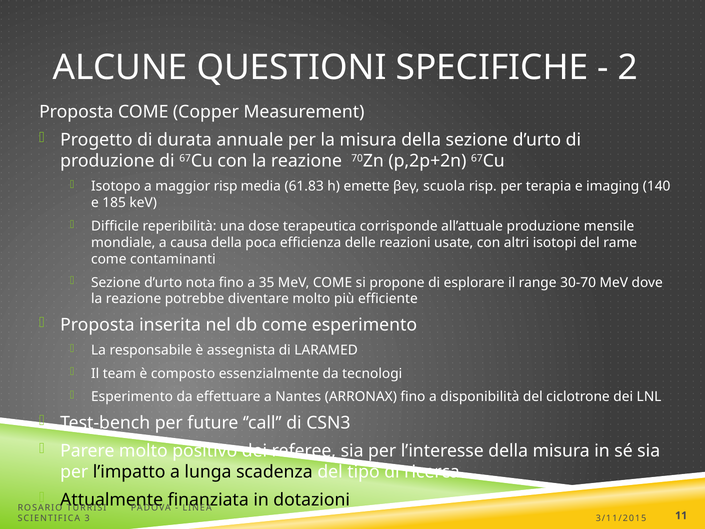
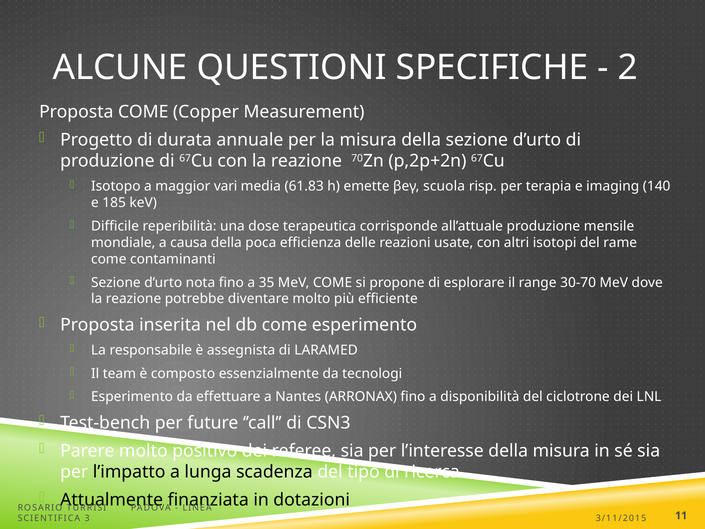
maggior risp: risp -> vari (226, 186)
